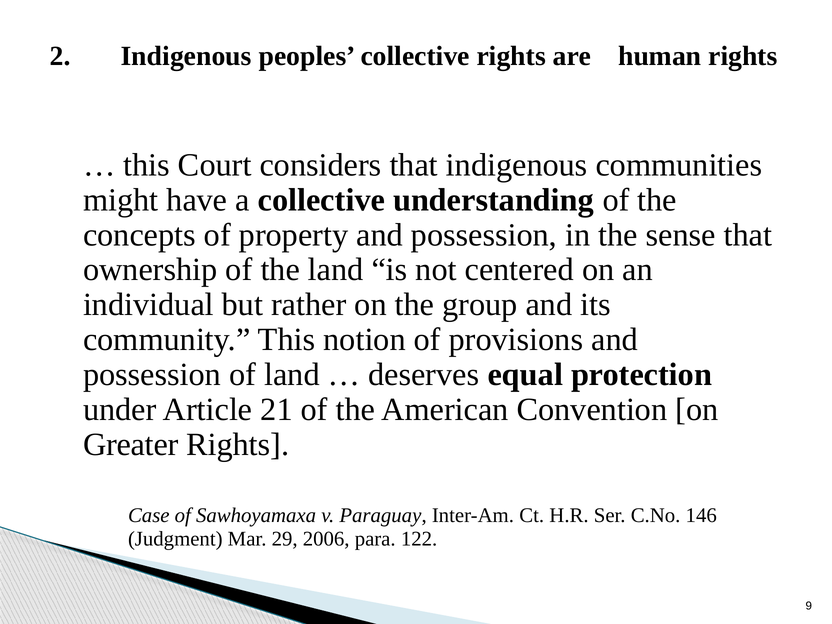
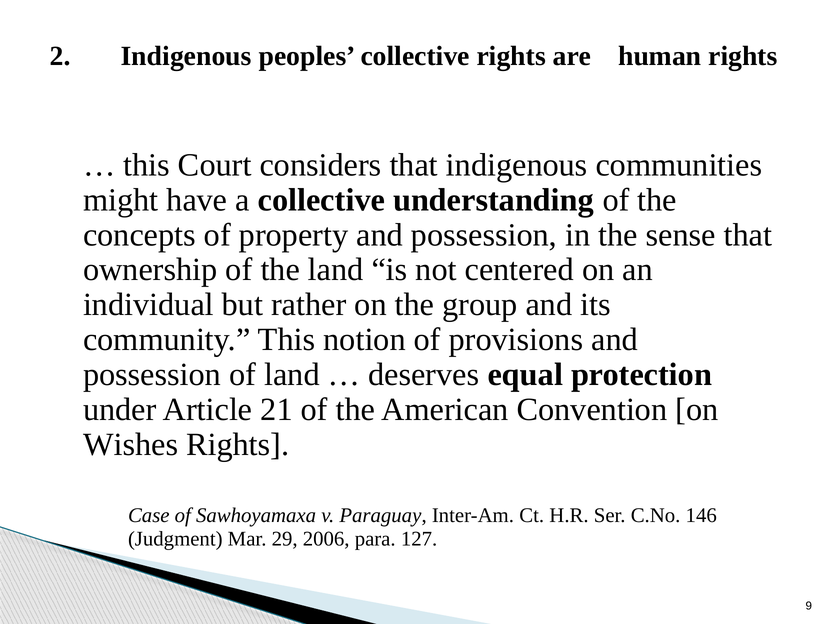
Greater: Greater -> Wishes (131, 445)
122: 122 -> 127 (419, 539)
